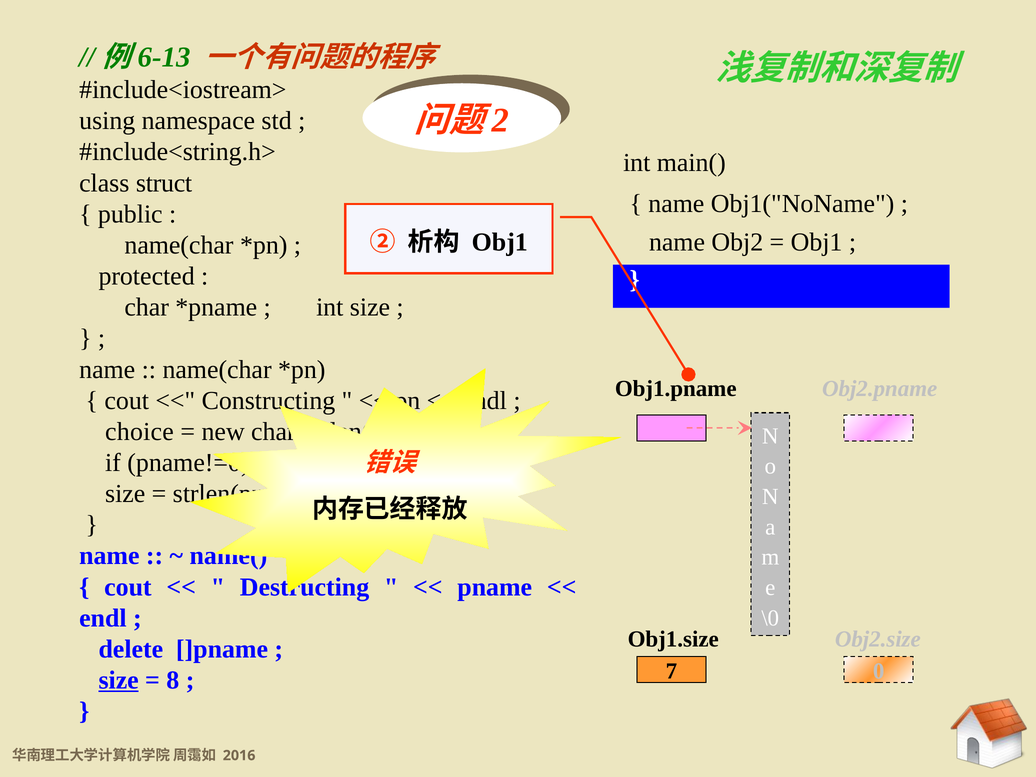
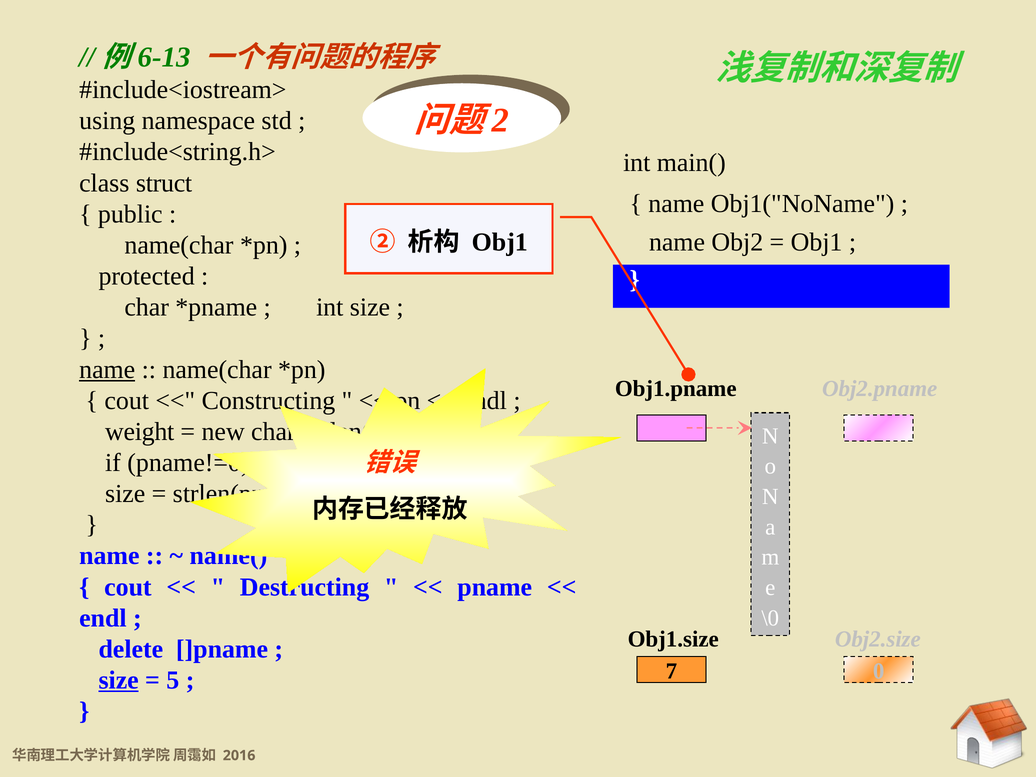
name underline: none -> present (107, 369)
choice: choice -> weight (140, 432)
8: 8 -> 5 (173, 680)
